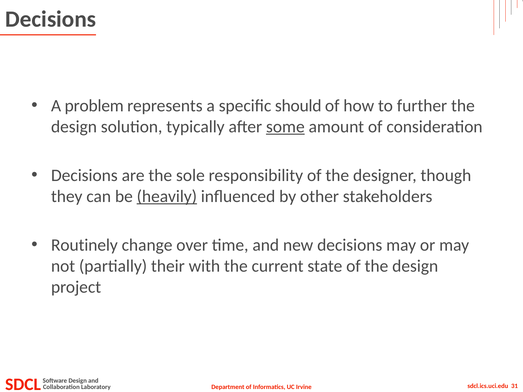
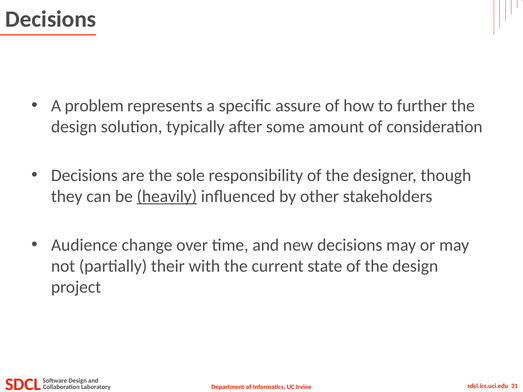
should: should -> assure (298, 106)
some underline: present -> none (285, 127)
Routinely: Routinely -> Audience (84, 245)
